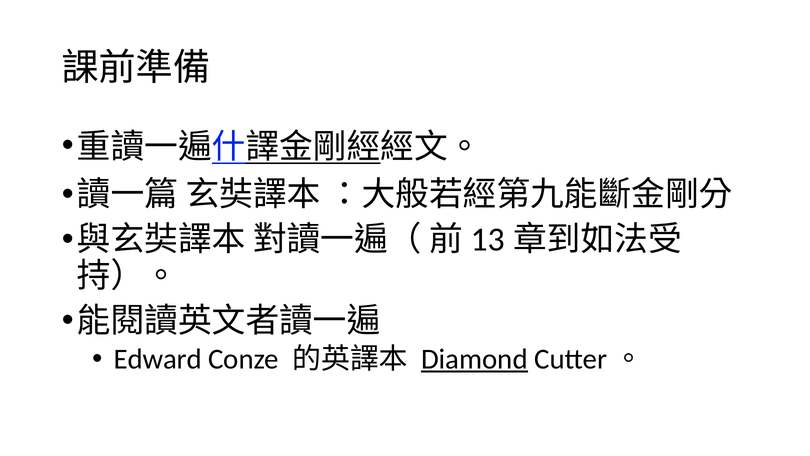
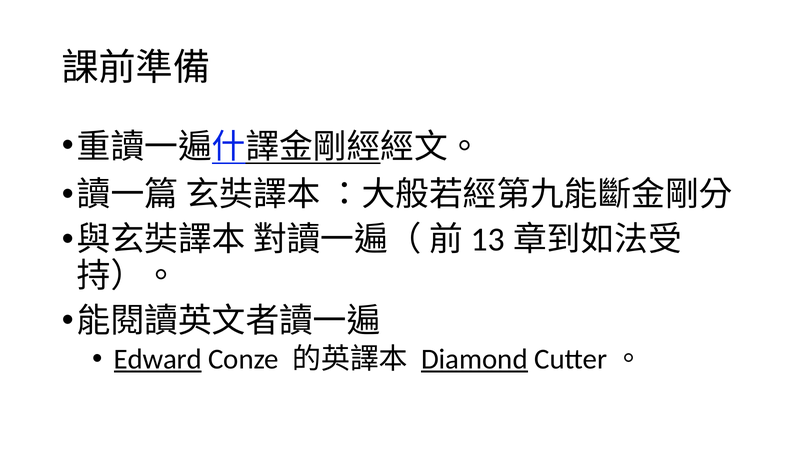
Edward underline: none -> present (158, 359)
